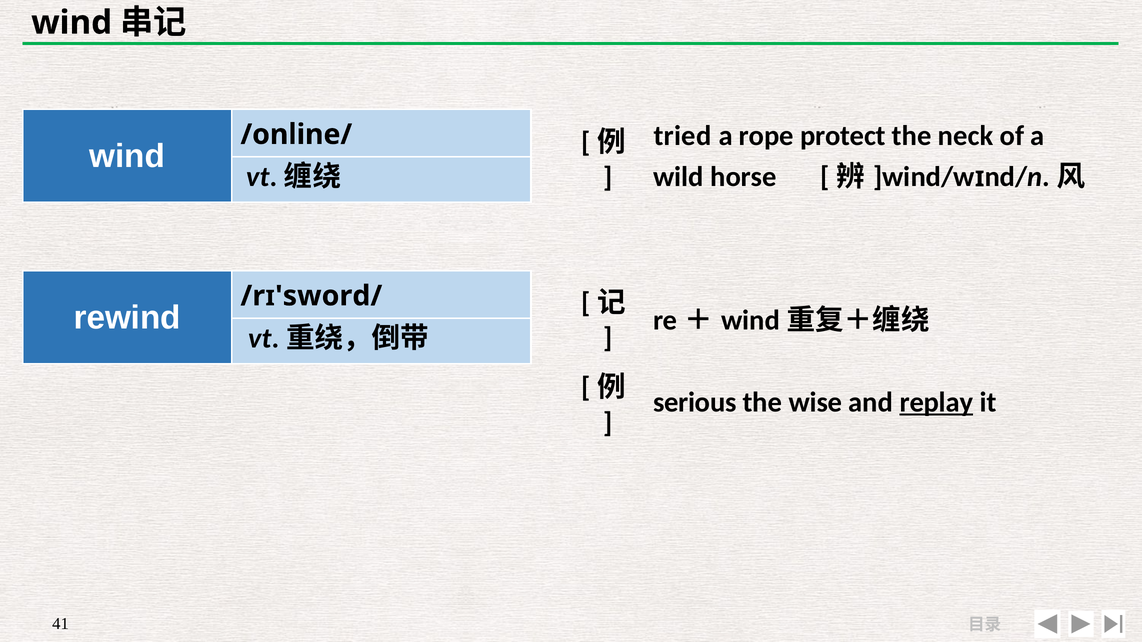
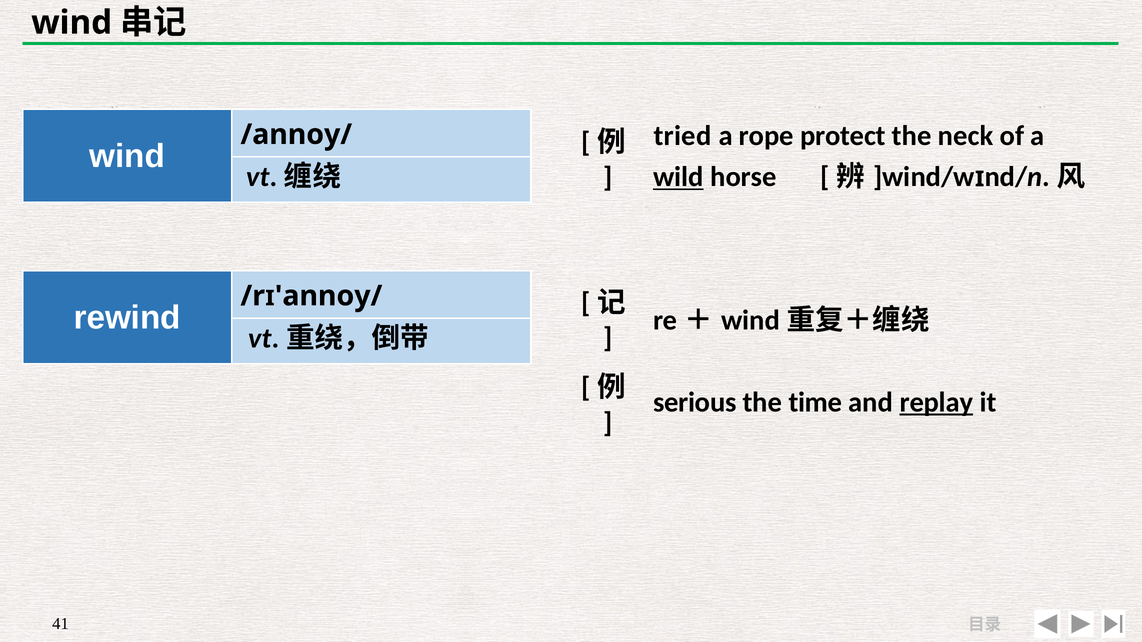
/online/: /online/ -> /annoy/ (296, 135)
wild underline: none -> present (678, 177)
/rɪ'sword/: /rɪ'sword/ -> /rɪ'annoy/ (311, 296)
wise: wise -> time (815, 402)
